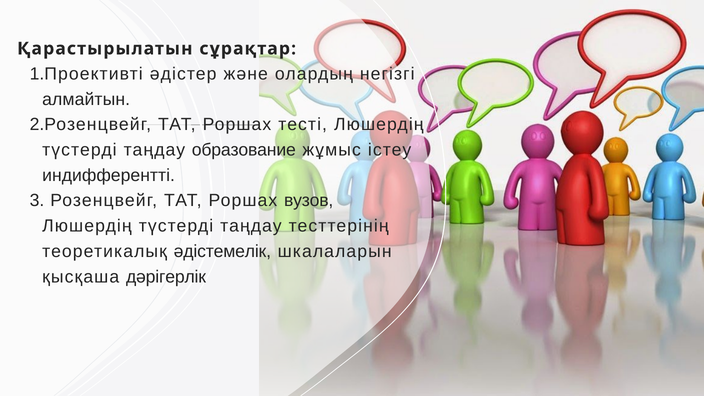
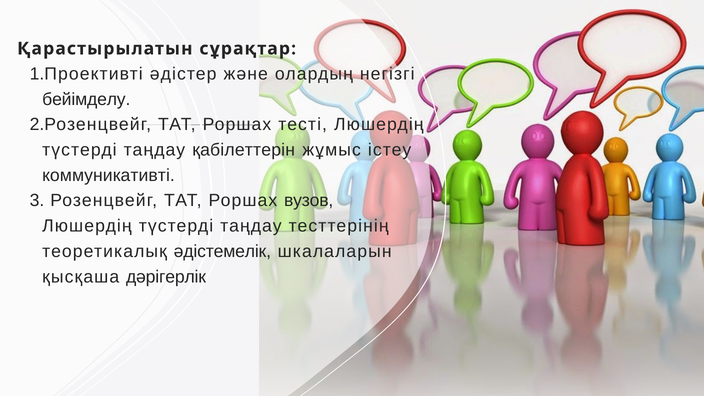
алмайтын: алмайтын -> бейімделу (86, 99)
образование: образование -> қабілеттерін (244, 150)
индифферентті: индифферентті -> коммуникативті (109, 175)
